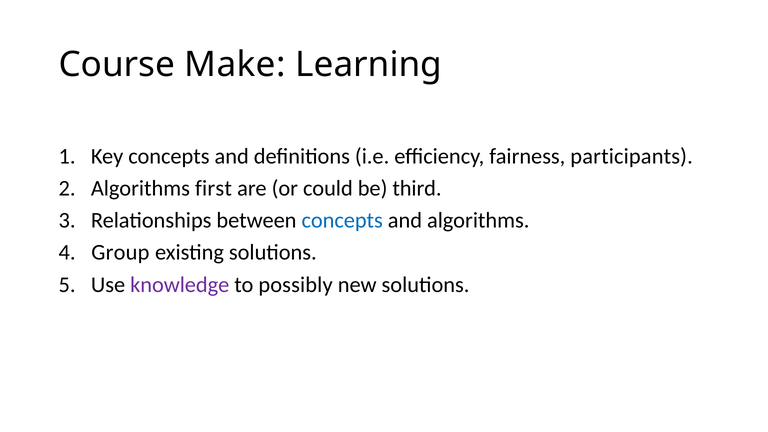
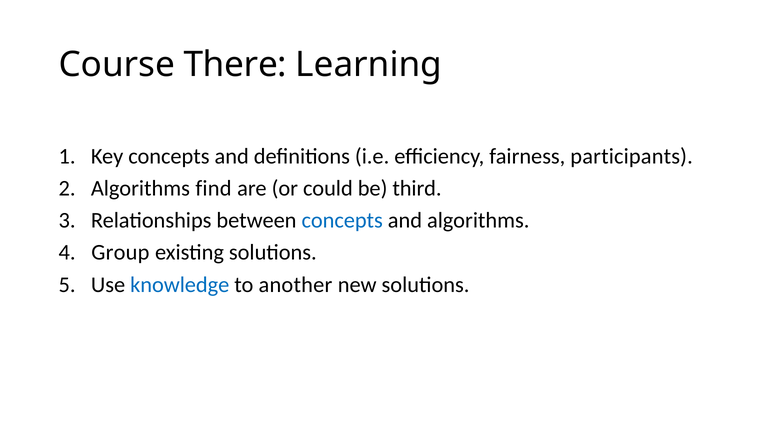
Make: Make -> There (235, 65)
first: first -> find (213, 188)
knowledge colour: purple -> blue (180, 285)
possibly: possibly -> another (295, 285)
